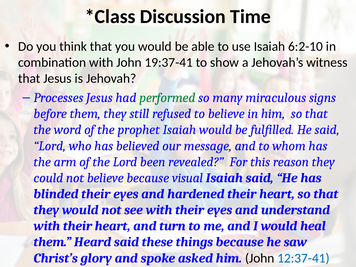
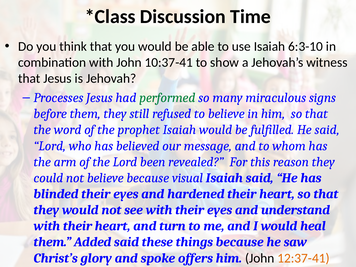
6:2-10: 6:2-10 -> 6:3-10 (306, 46)
19:37-41: 19:37-41 -> 10:37-41 (169, 63)
Heard: Heard -> Added (93, 242)
asked: asked -> offers (196, 258)
12:37-41 colour: blue -> orange (303, 258)
